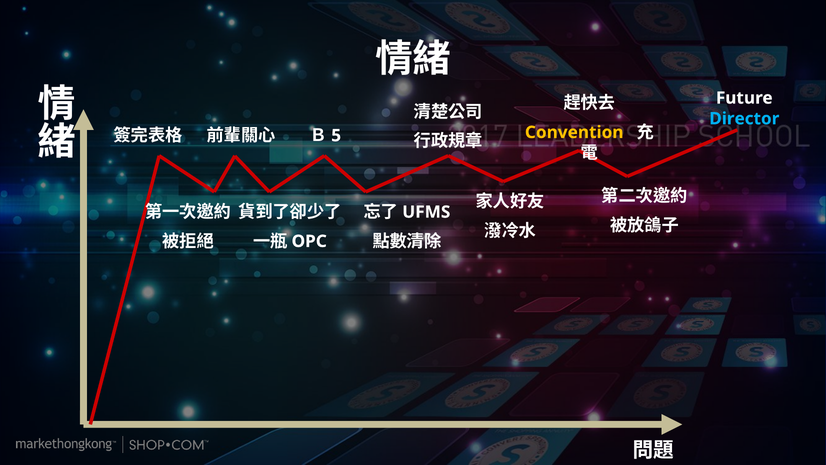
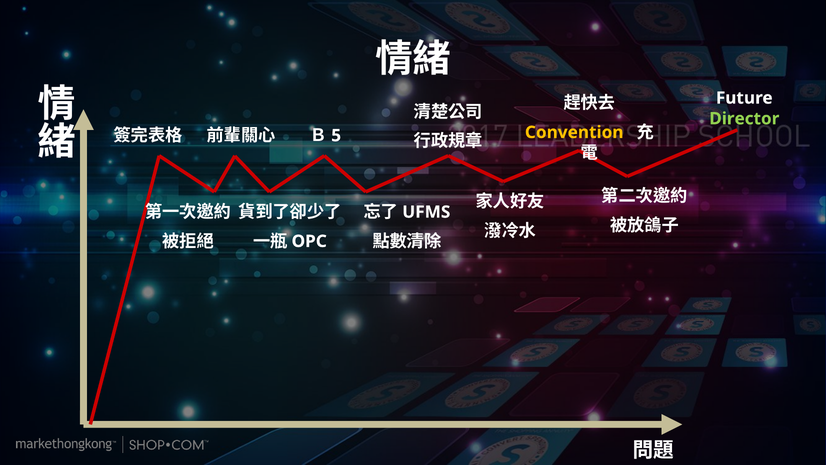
Director colour: light blue -> light green (744, 119)
